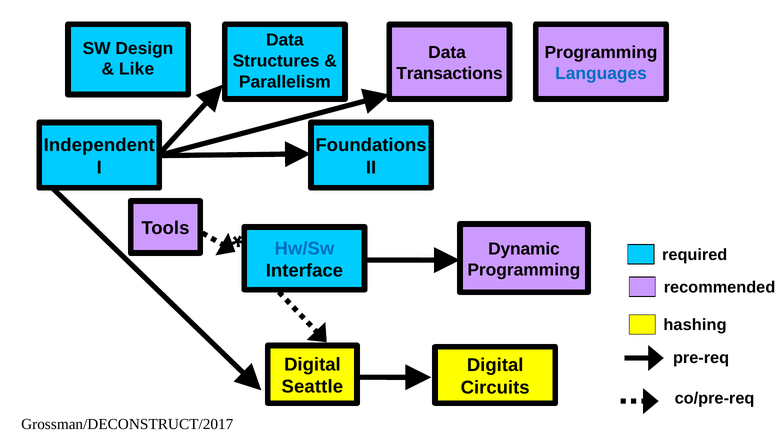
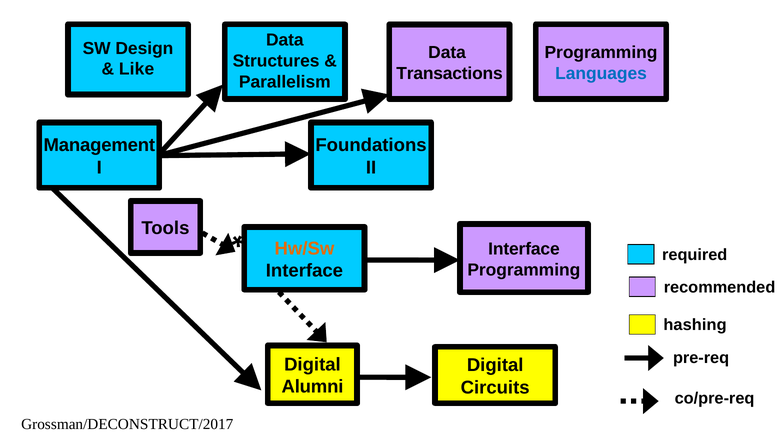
Independent: Independent -> Management (99, 145)
Hw/Sw colour: blue -> orange (304, 249)
Dynamic: Dynamic -> Interface (524, 249)
Seattle: Seattle -> Alumni (312, 387)
